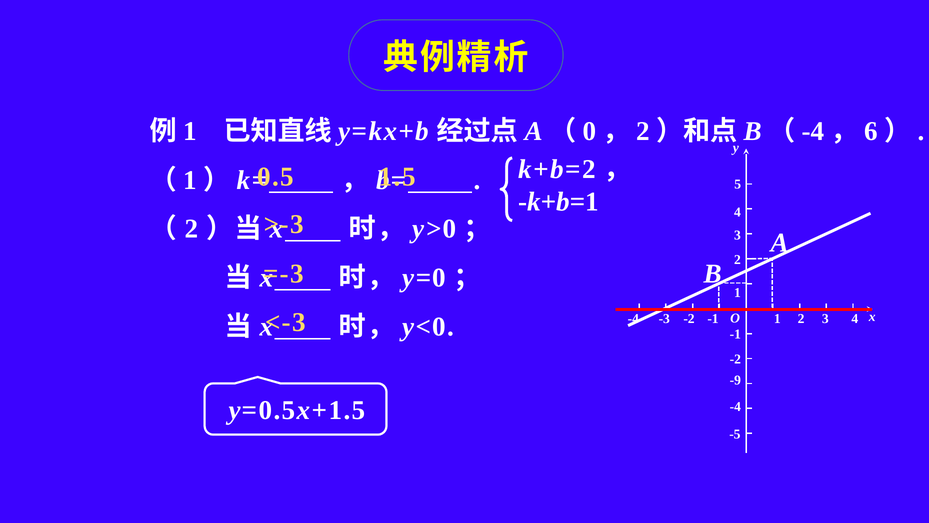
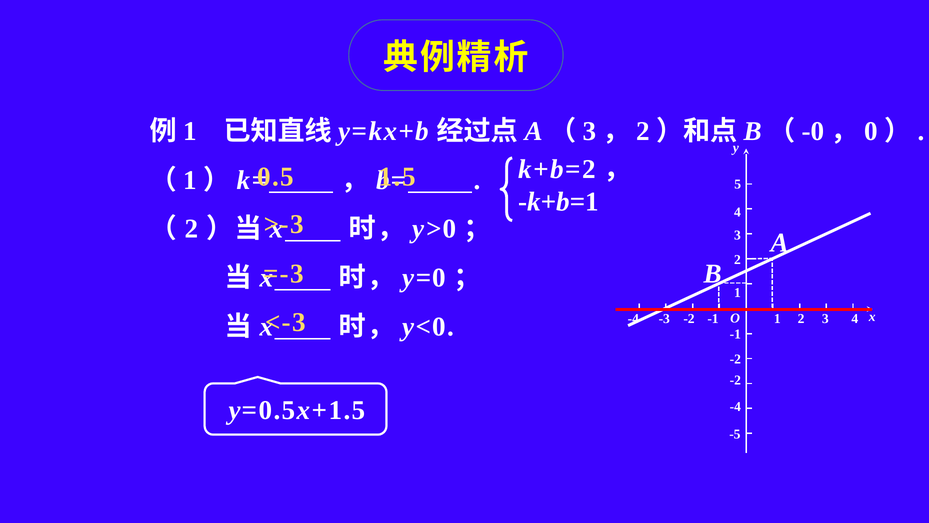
0: 0 -> 3 (589, 131)
-4: -4 -> -0 (813, 131)
6: 6 -> 0 (871, 131)
-9: -9 -> -2 (735, 380)
